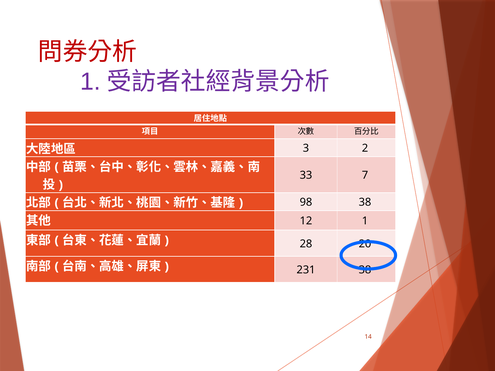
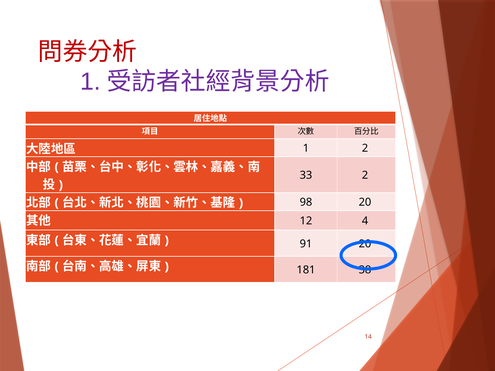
3: 3 -> 1 (306, 148)
33 7: 7 -> 2 (365, 175)
98 38: 38 -> 20 (365, 202)
12 1: 1 -> 4 (365, 221)
28: 28 -> 91 (306, 244)
231: 231 -> 181 (306, 270)
